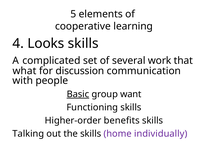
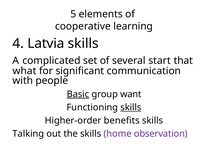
Looks: Looks -> Latvia (46, 43)
work: work -> start (160, 61)
discussion: discussion -> significant (80, 71)
skills underline: none -> present (131, 107)
individually: individually -> observation (161, 134)
